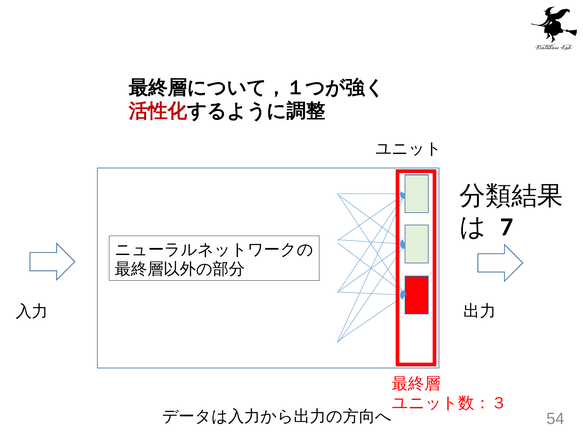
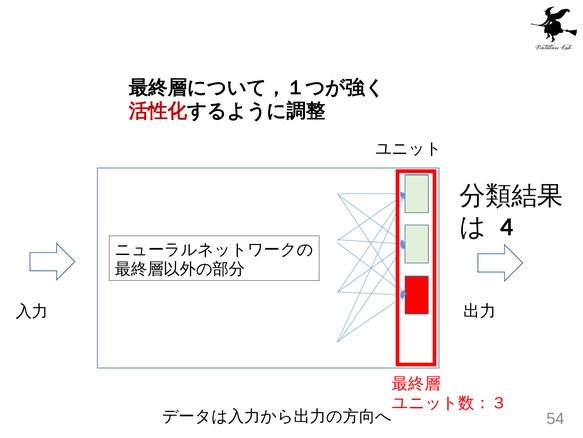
7: 7 -> 4 (507, 227)
